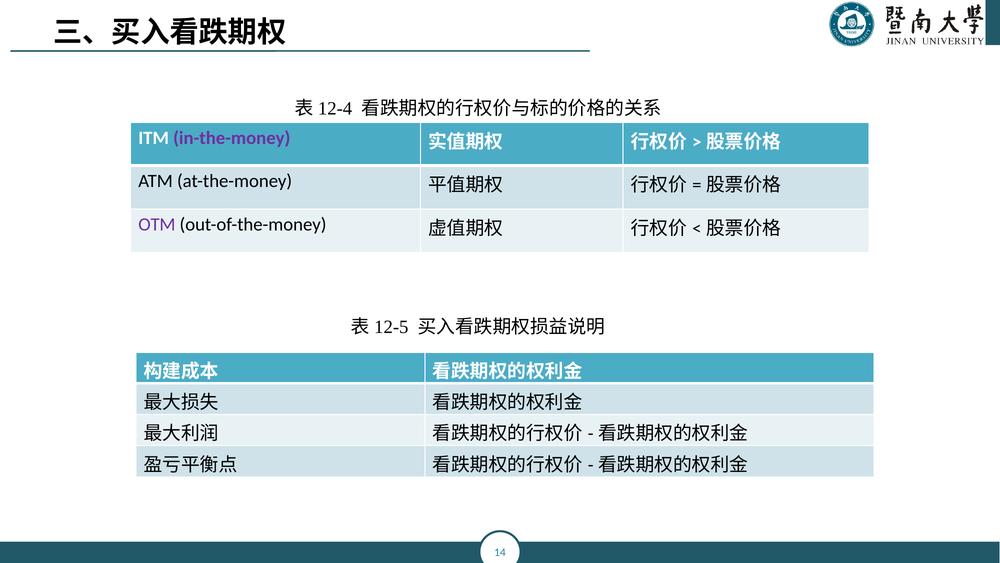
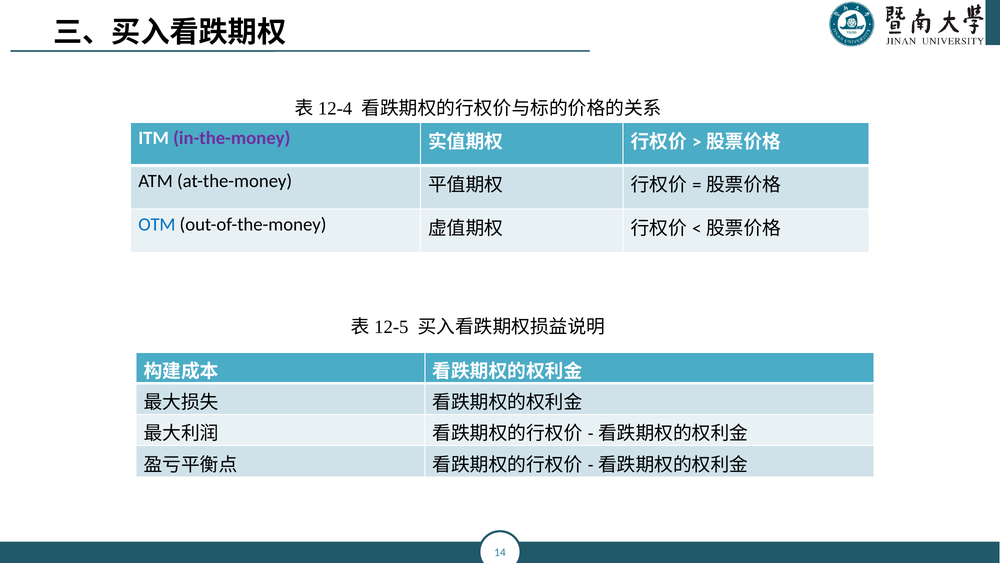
OTM colour: purple -> blue (157, 224)
